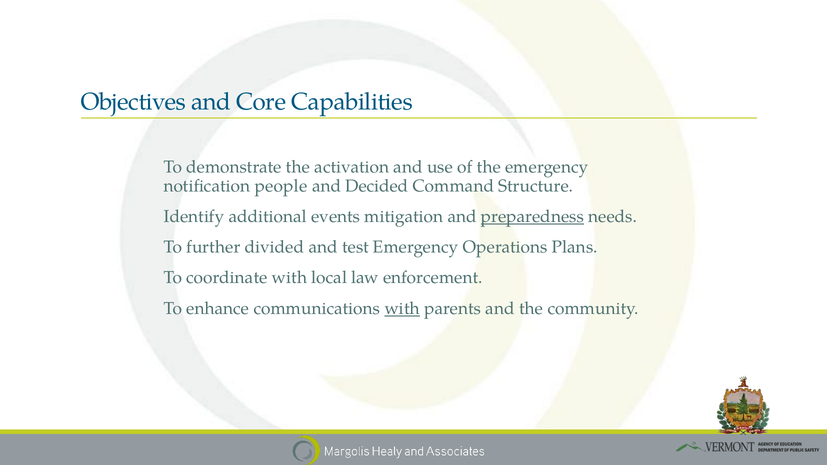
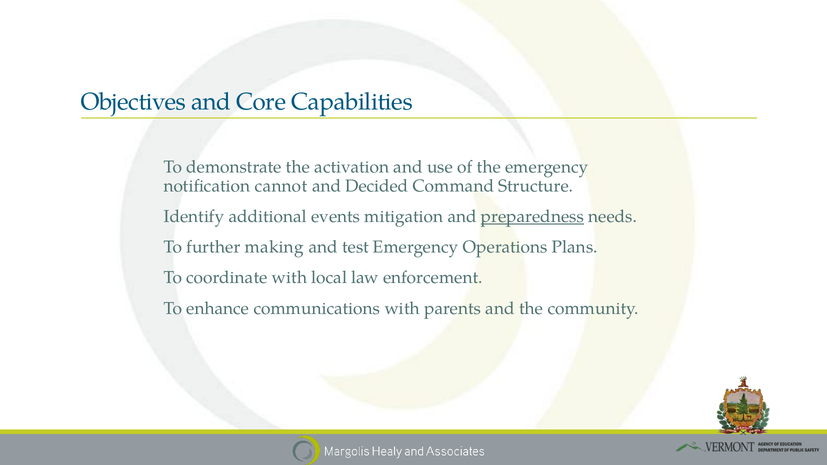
people: people -> cannot (281, 186)
divided: divided -> making (274, 247)
with underline: present -> none (402, 309)
